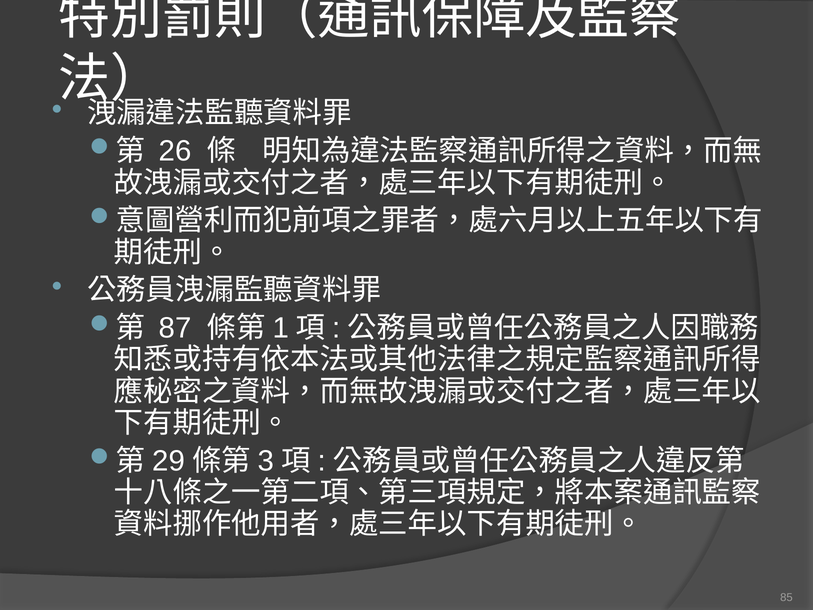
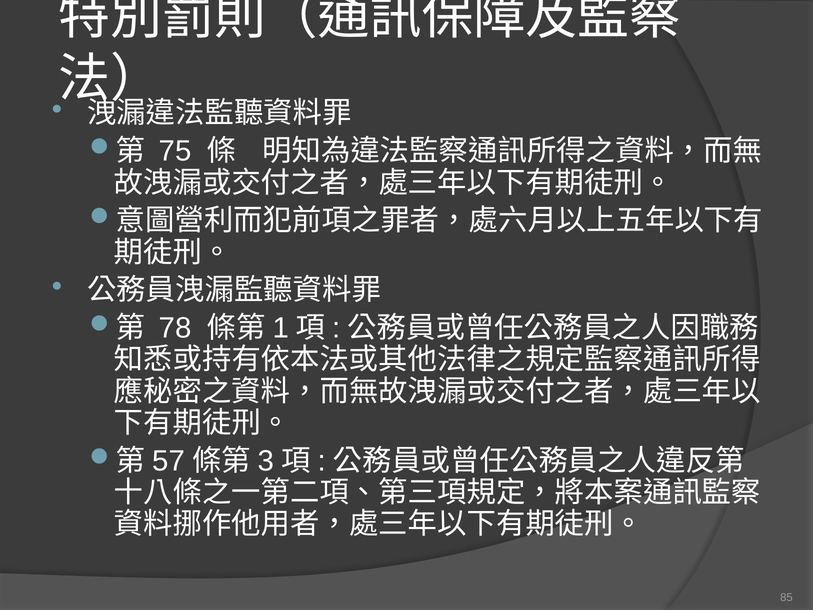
26: 26 -> 75 (175, 151)
87: 87 -> 78 (175, 328)
29: 29 -> 57 (169, 461)
